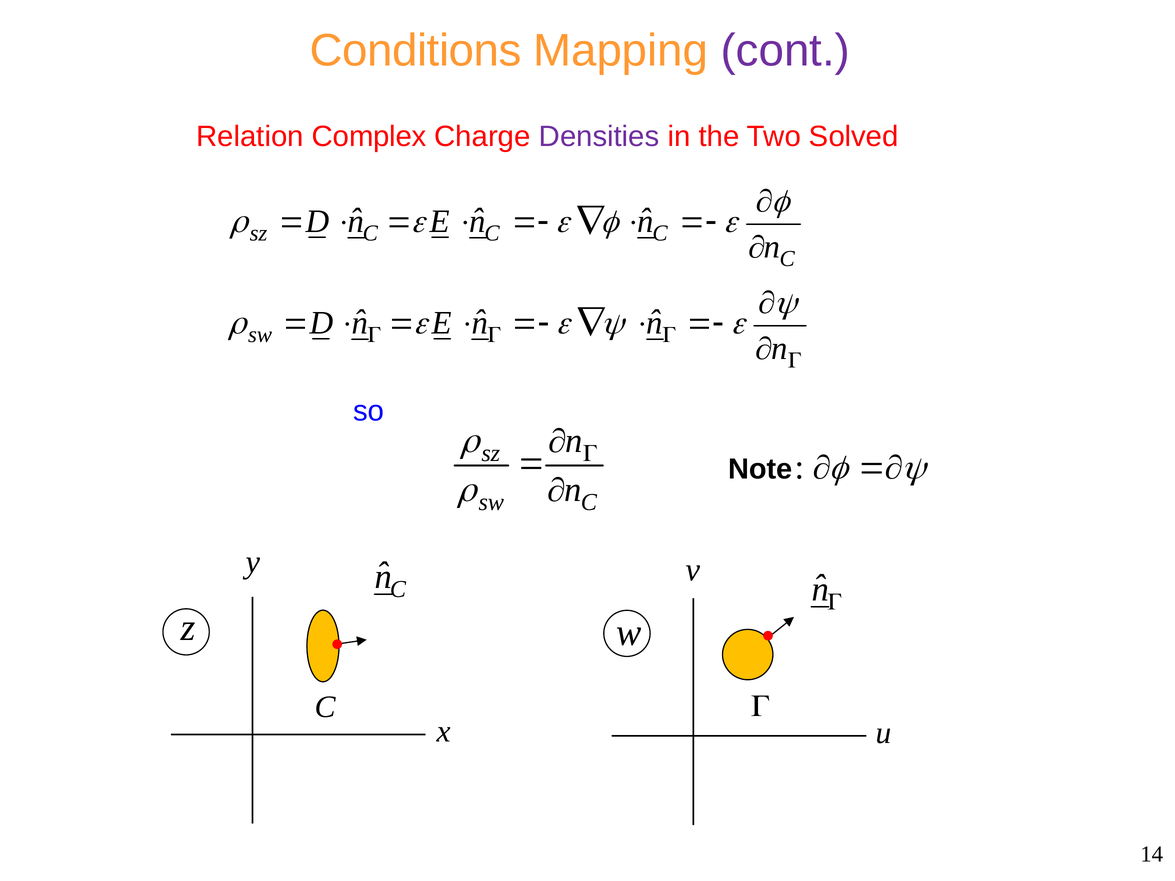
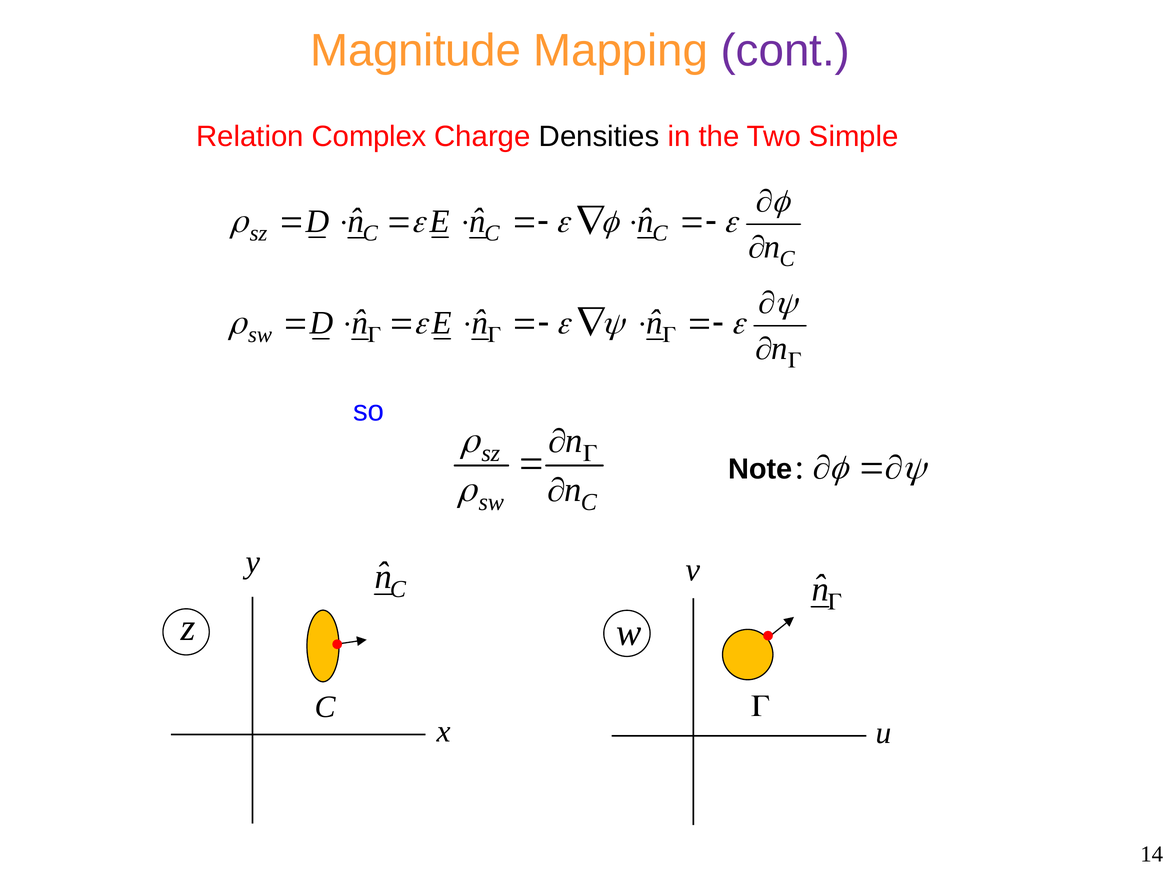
Conditions: Conditions -> Magnitude (416, 51)
Densities colour: purple -> black (599, 137)
Solved: Solved -> Simple (854, 137)
